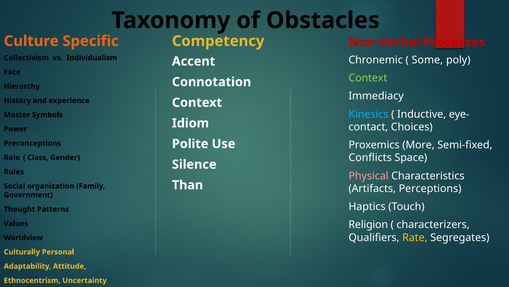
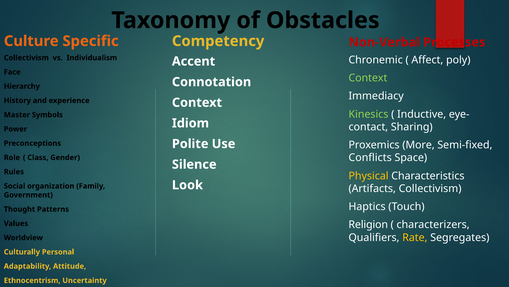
Some: Some -> Affect (427, 60)
Kinesics colour: light blue -> light green (368, 114)
Choices: Choices -> Sharing (412, 127)
Physical colour: pink -> yellow (369, 175)
Than: Than -> Look (187, 185)
Artifacts Perceptions: Perceptions -> Collectivism (430, 188)
